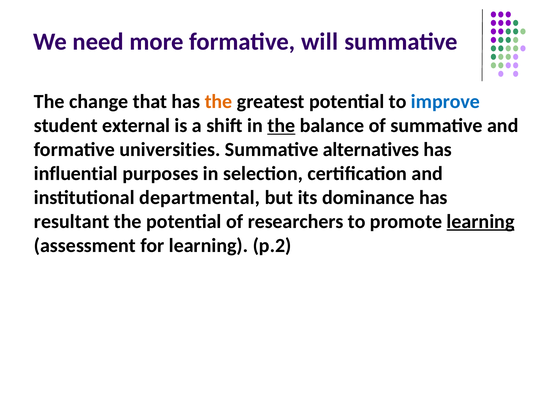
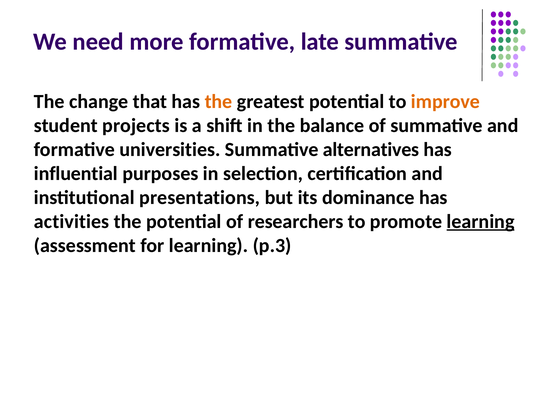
will: will -> late (320, 42)
improve colour: blue -> orange (445, 102)
external: external -> projects (136, 126)
the underline: present -> none (281, 126)
departmental: departmental -> presentations (200, 198)
resultant: resultant -> activities (72, 222)
p.2: p.2 -> p.3 (272, 246)
